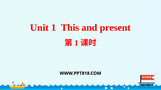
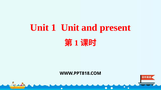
1 This: This -> Unit (70, 28)
